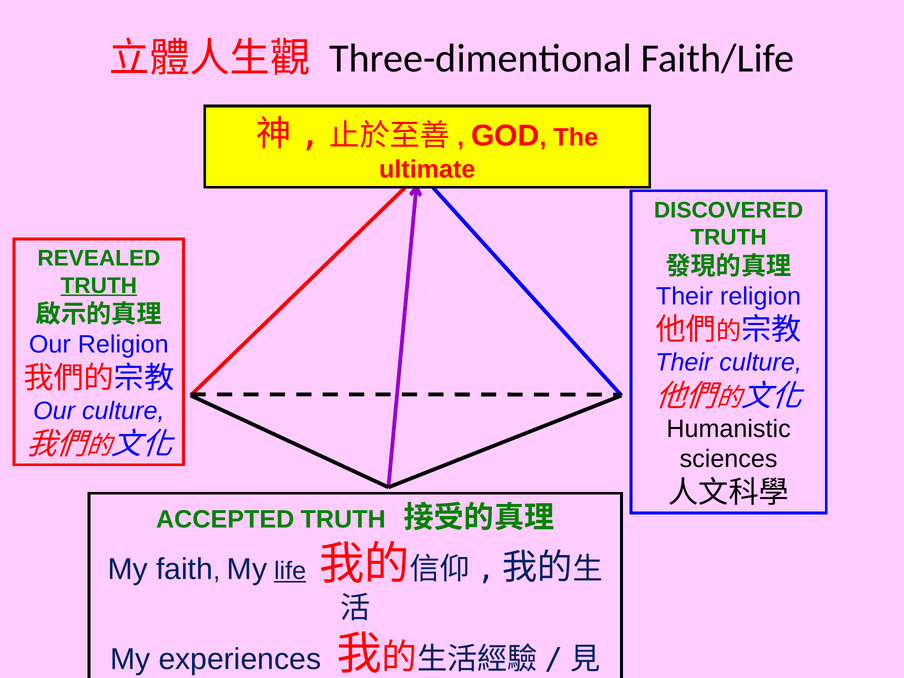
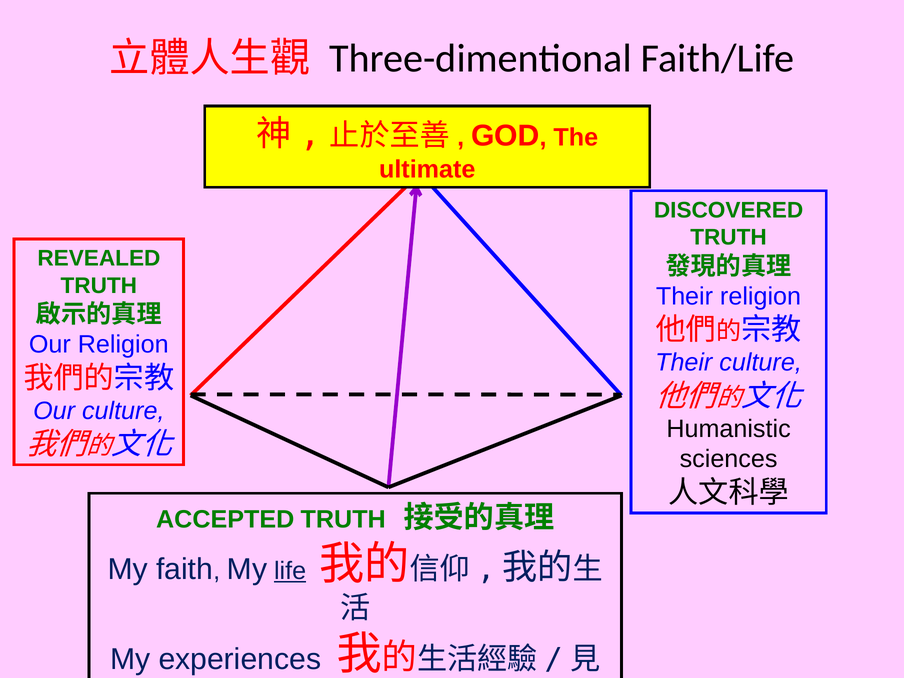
TRUTH underline: present -> none (99, 286)
